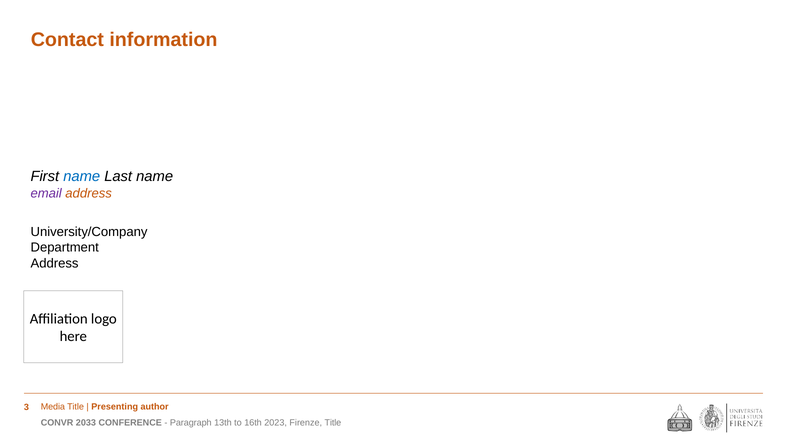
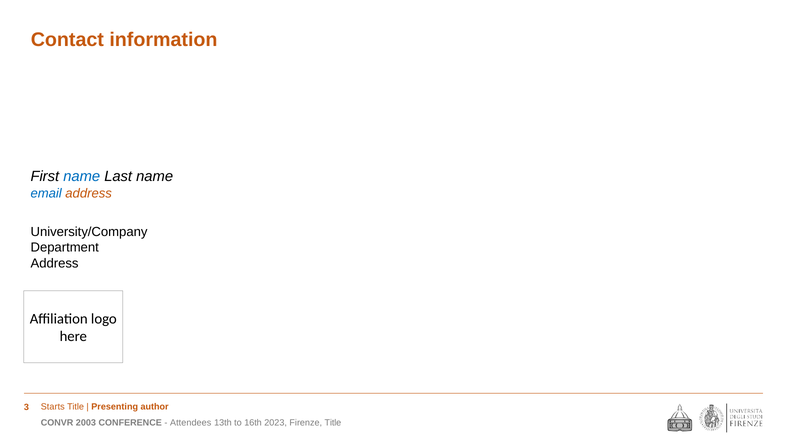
email colour: purple -> blue (46, 193)
Media: Media -> Starts (53, 406)
2033: 2033 -> 2003 (86, 423)
Paragraph: Paragraph -> Attendees (191, 423)
